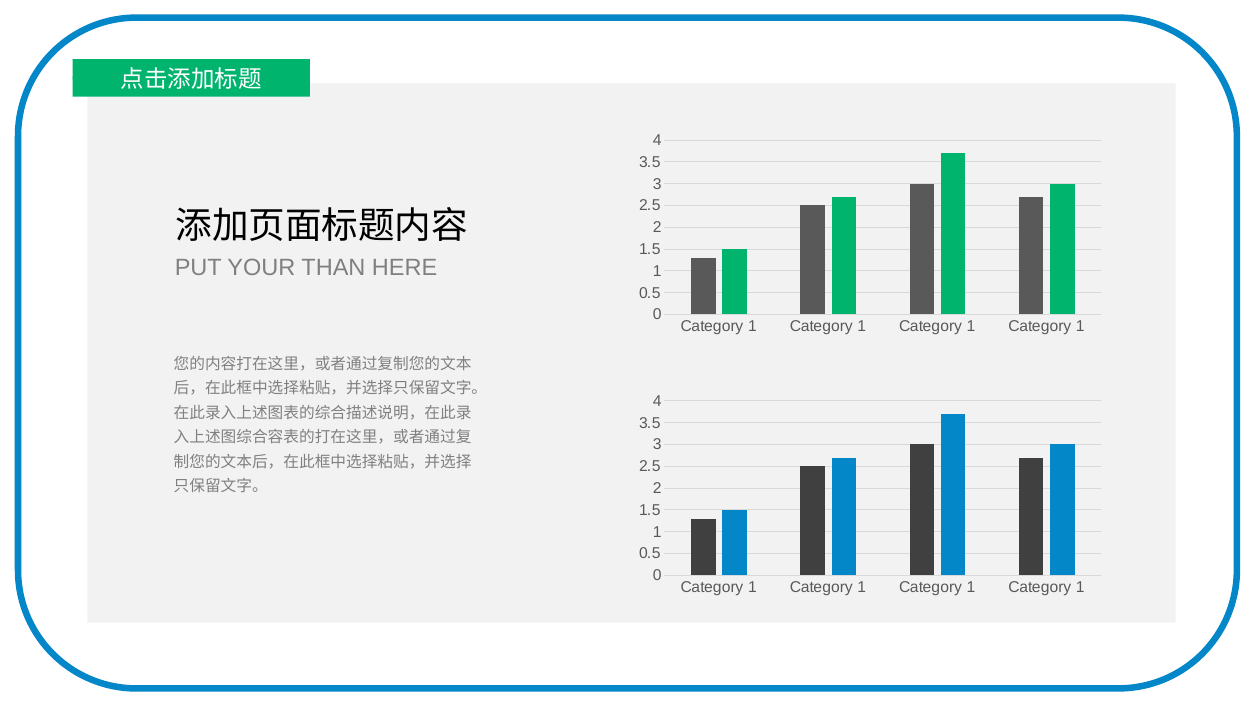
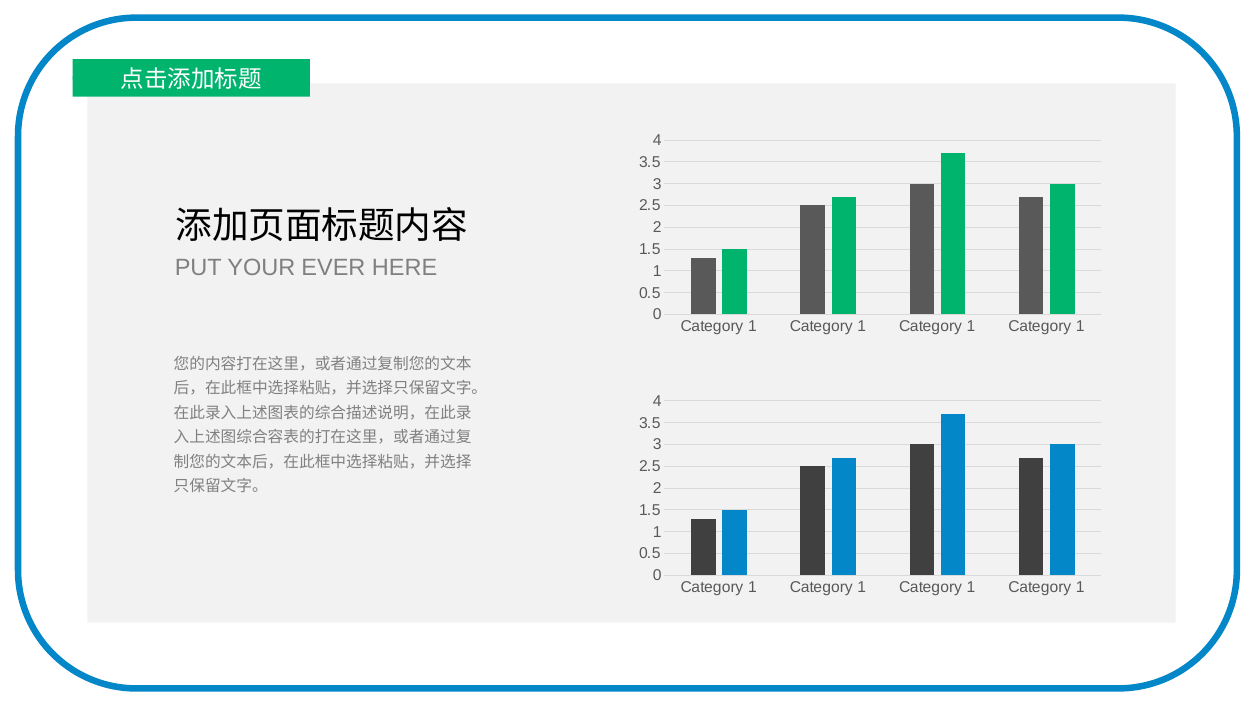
THAN: THAN -> EVER (333, 268)
